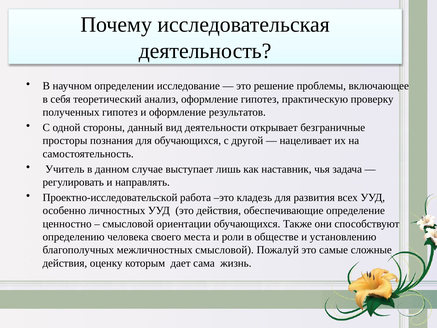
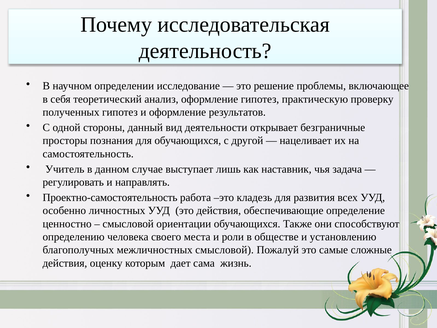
Проектно-исследовательской: Проектно-исследовательской -> Проектно-самостоятельность (110, 197)
